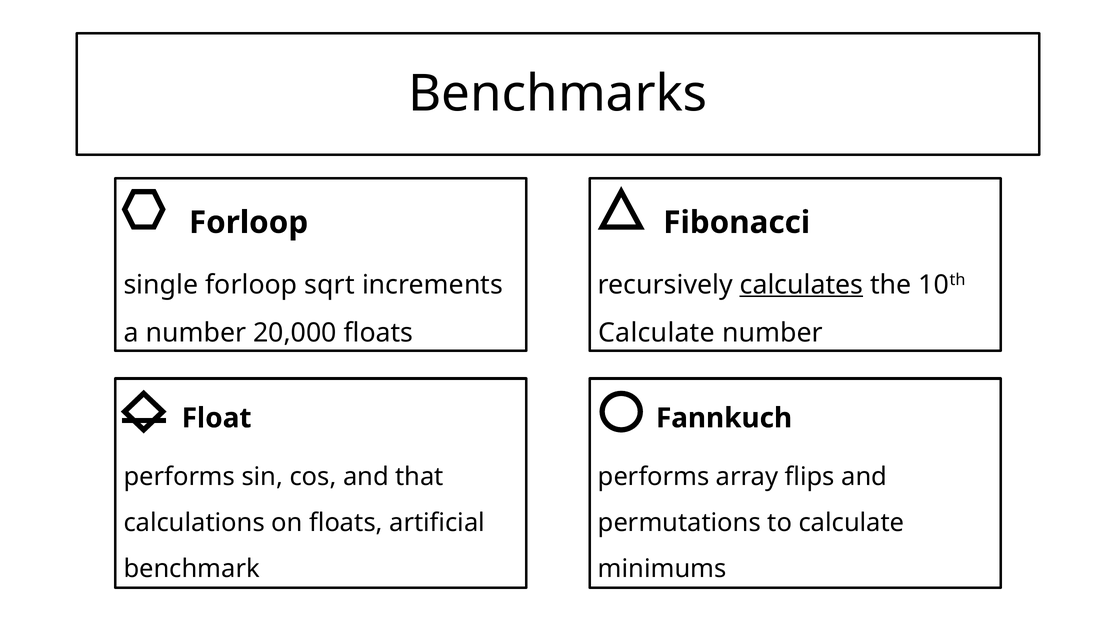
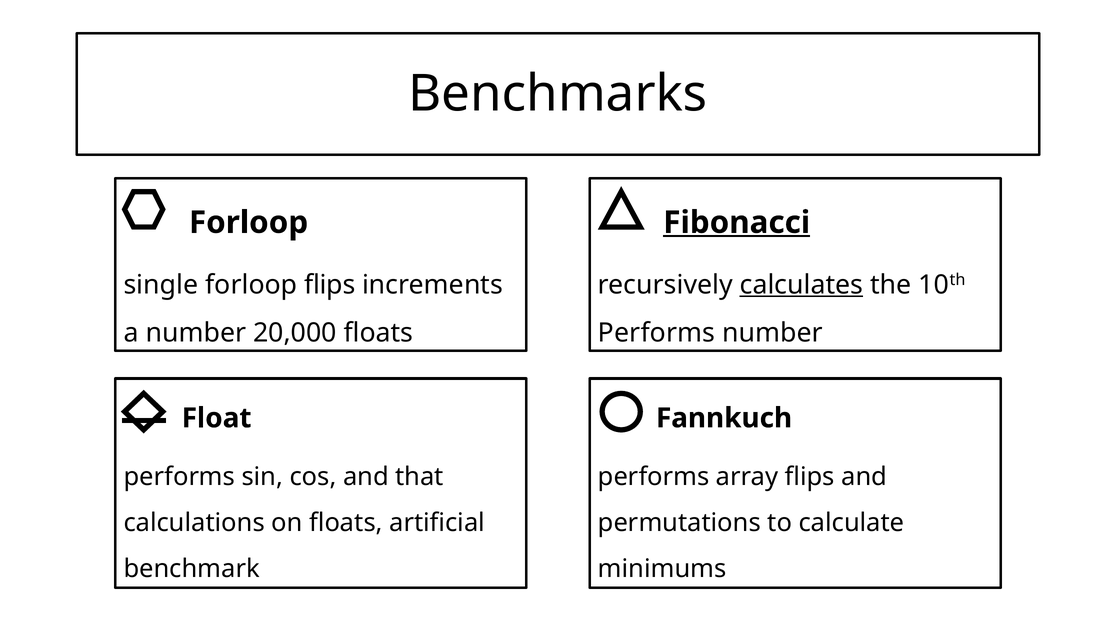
Fibonacci underline: none -> present (737, 222)
forloop sqrt: sqrt -> flips (330, 285)
Calculate: Calculate -> Performs (657, 333)
